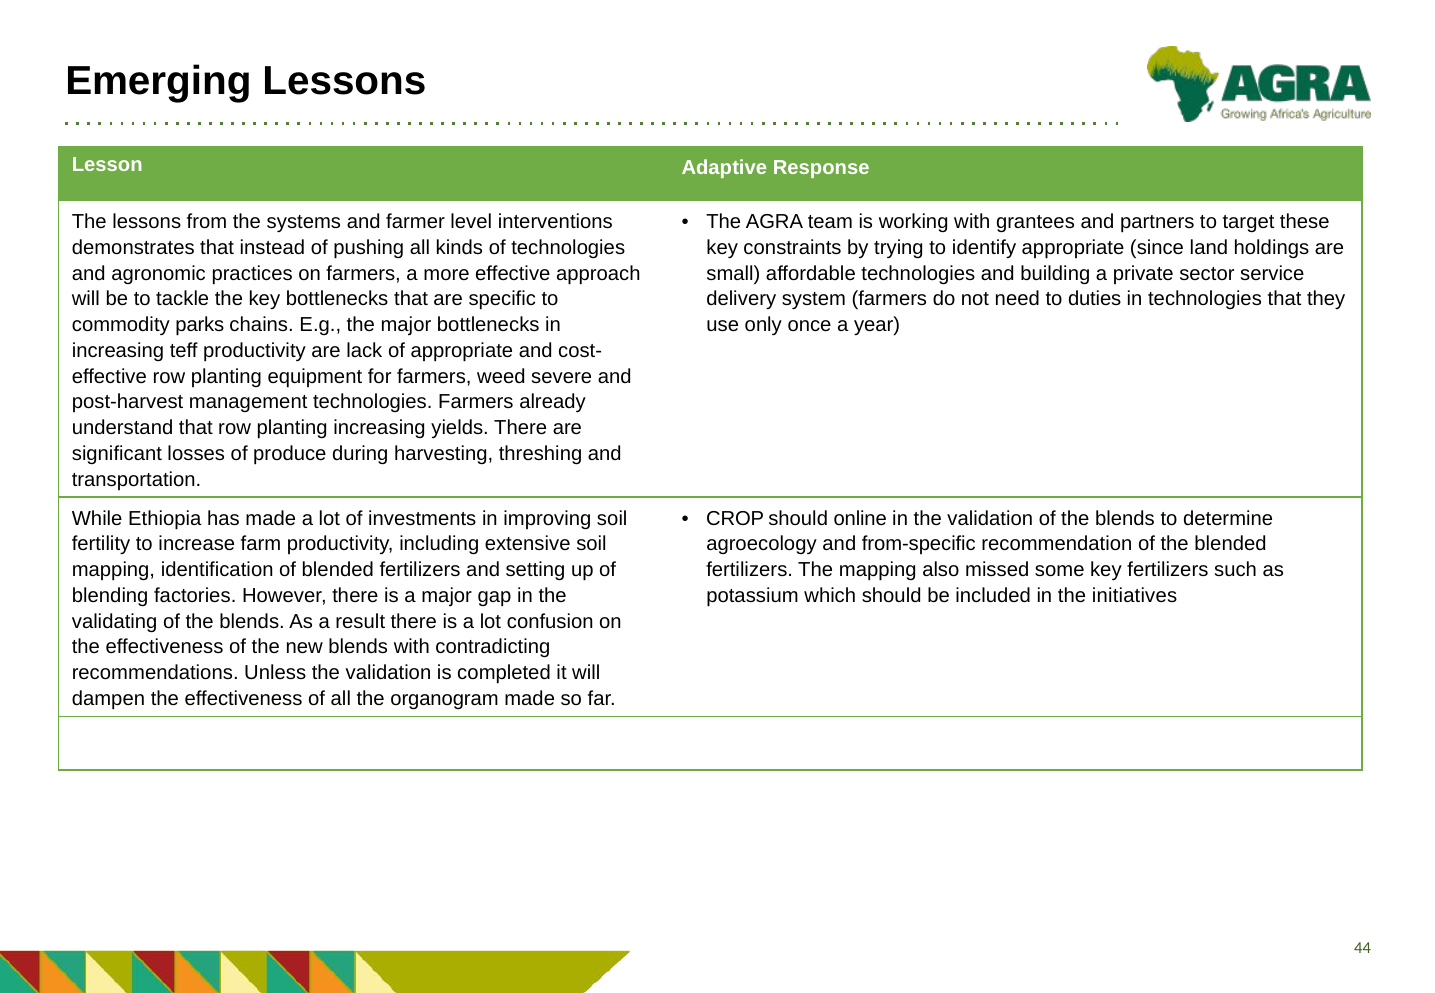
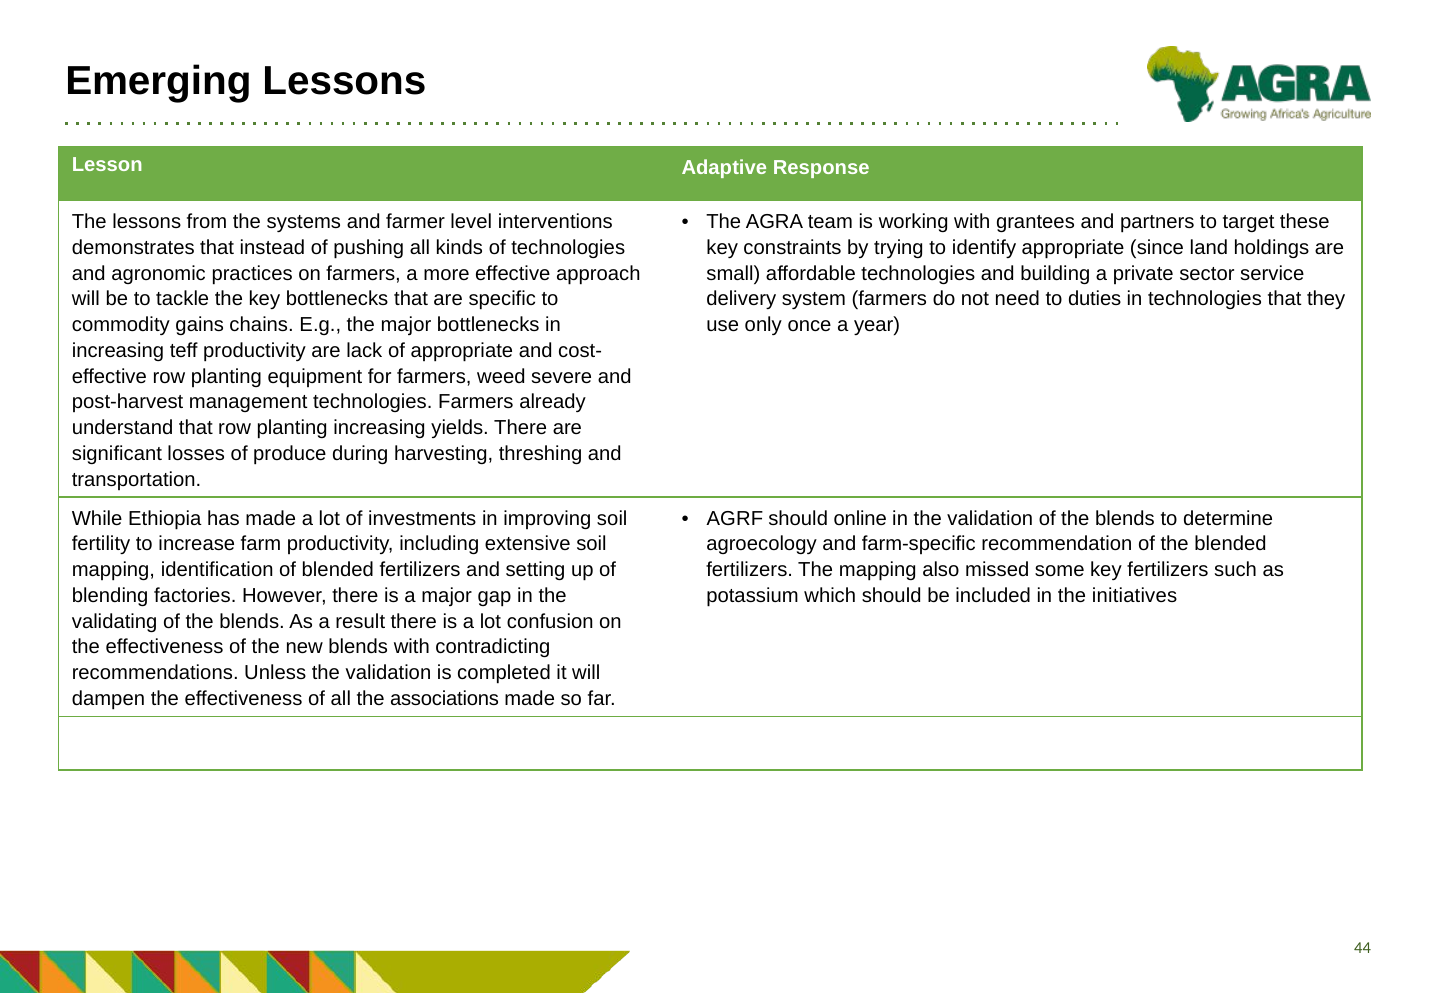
parks: parks -> gains (200, 325)
CROP: CROP -> AGRF (735, 519)
from-specific: from-specific -> farm-specific (919, 545)
organogram: organogram -> associations (445, 699)
